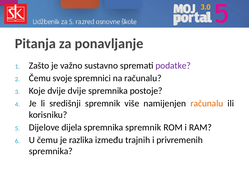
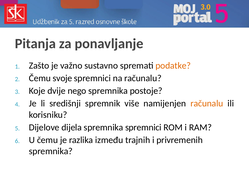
podatke colour: purple -> orange (173, 66)
dvije dvije: dvije -> nego (77, 91)
spremnika spremnik: spremnik -> spremnici (143, 127)
